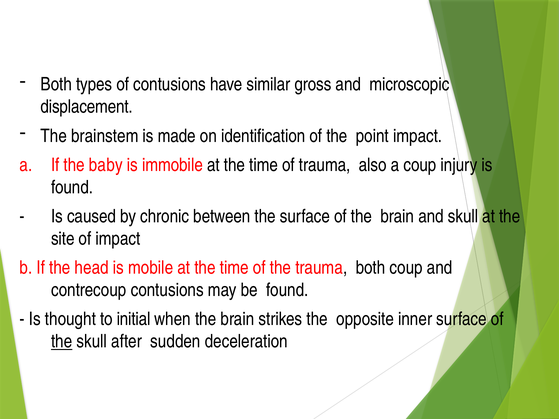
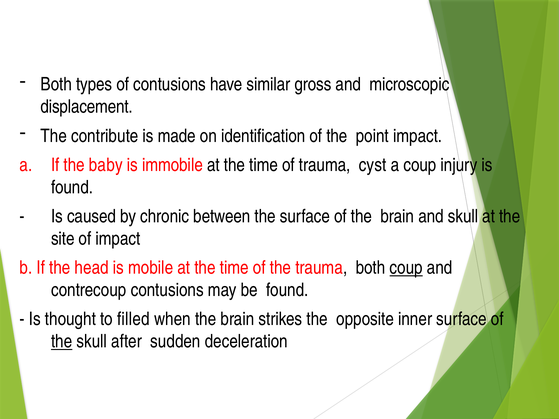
brainstem: brainstem -> contribute (105, 136)
also: also -> cyst (373, 165)
coup underline: none -> present (406, 268)
initial: initial -> filled (133, 319)
